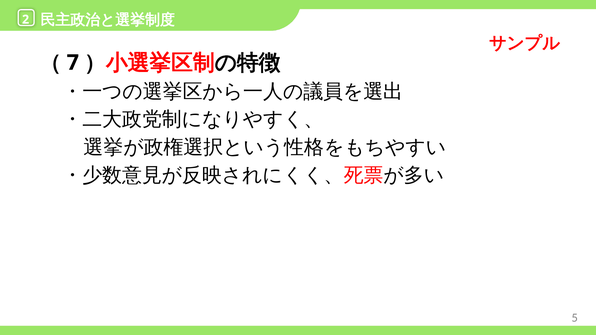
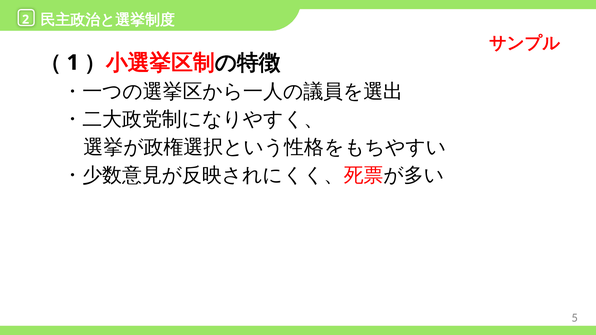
7: 7 -> 1 (73, 63)
